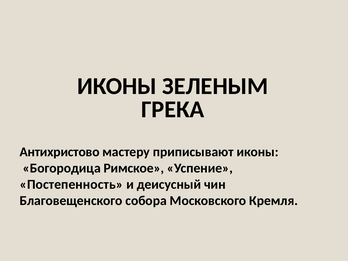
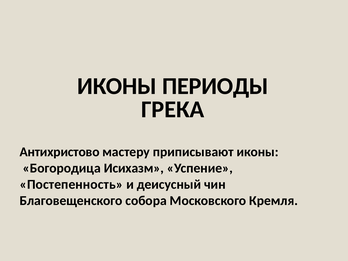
ЗЕЛЕНЫМ: ЗЕЛЕНЫМ -> ПЕРИОДЫ (215, 86)
Римское: Римское -> Исихазм (134, 168)
